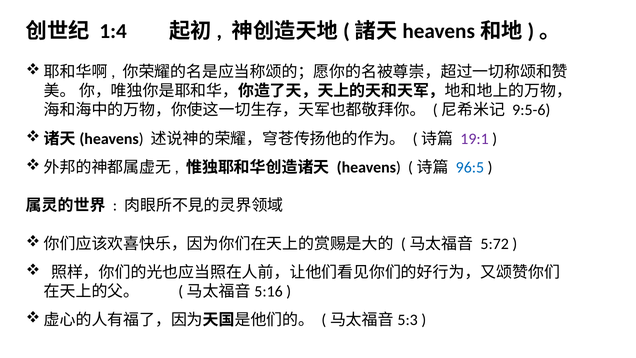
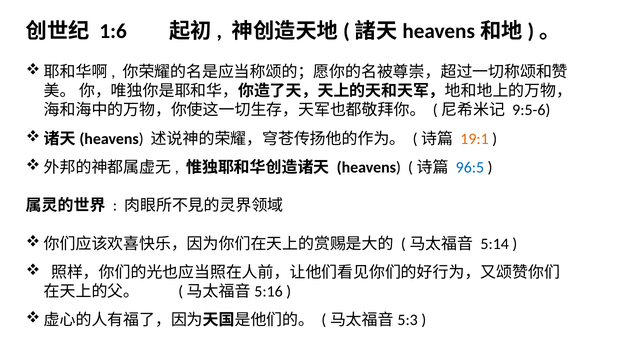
1:4: 1:4 -> 1:6 (113, 31)
19:1 colour: purple -> orange (475, 139)
5:72: 5:72 -> 5:14 (495, 244)
